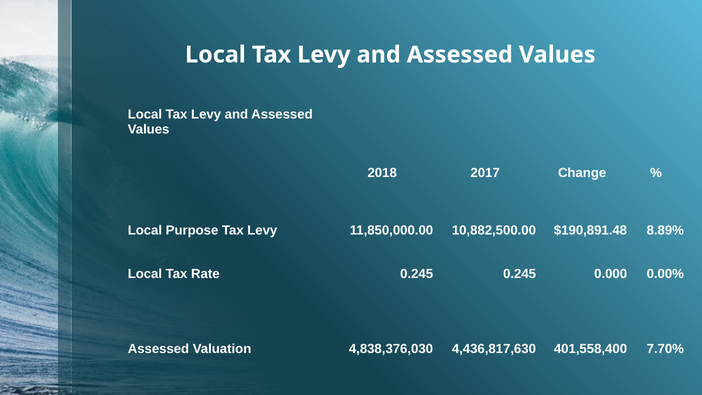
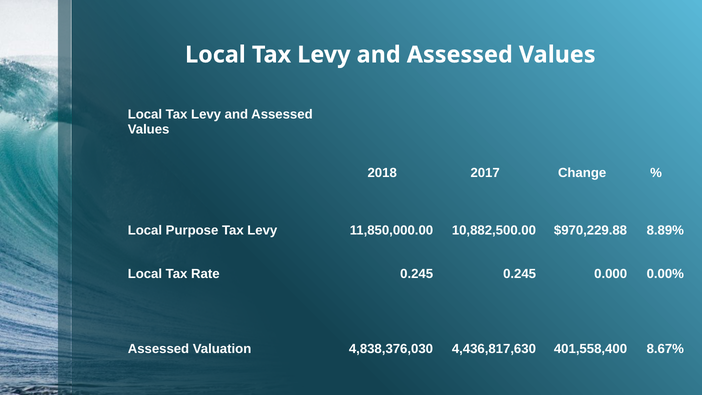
$190,891.48: $190,891.48 -> $970,229.88 (591, 230)
7.70%: 7.70% -> 8.67% (665, 349)
